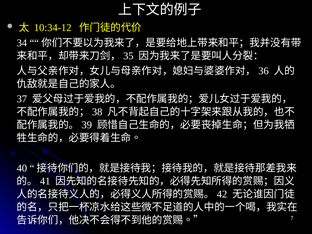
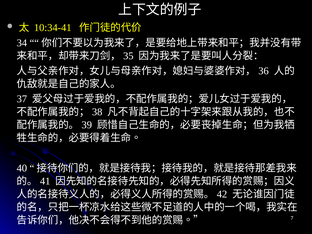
10:34-12: 10:34-12 -> 10:34-41 (53, 28)
